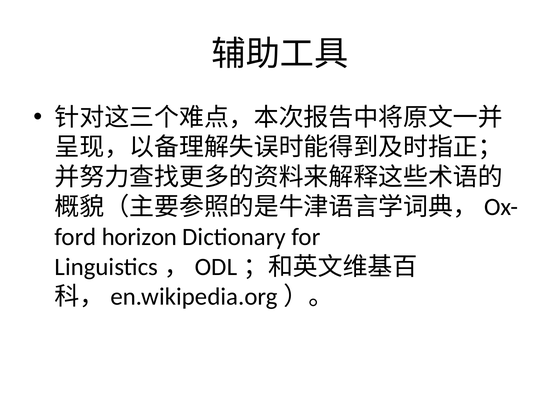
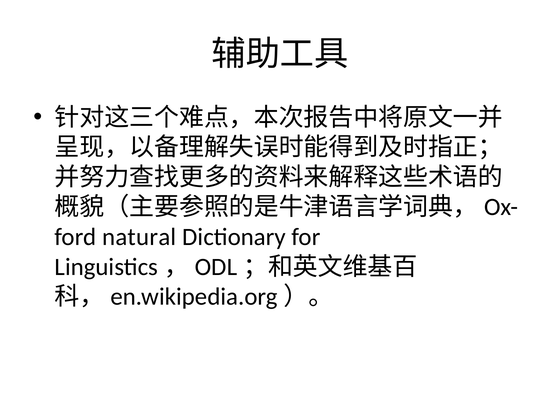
horizon: horizon -> natural (139, 237)
